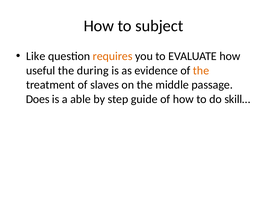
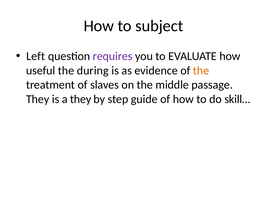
Like: Like -> Left (36, 56)
requires colour: orange -> purple (113, 56)
Does: Does -> They (38, 99)
a able: able -> they (81, 99)
